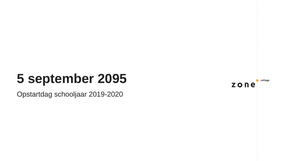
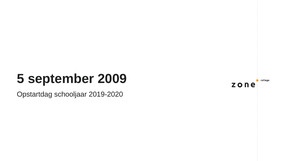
2095: 2095 -> 2009 (112, 79)
